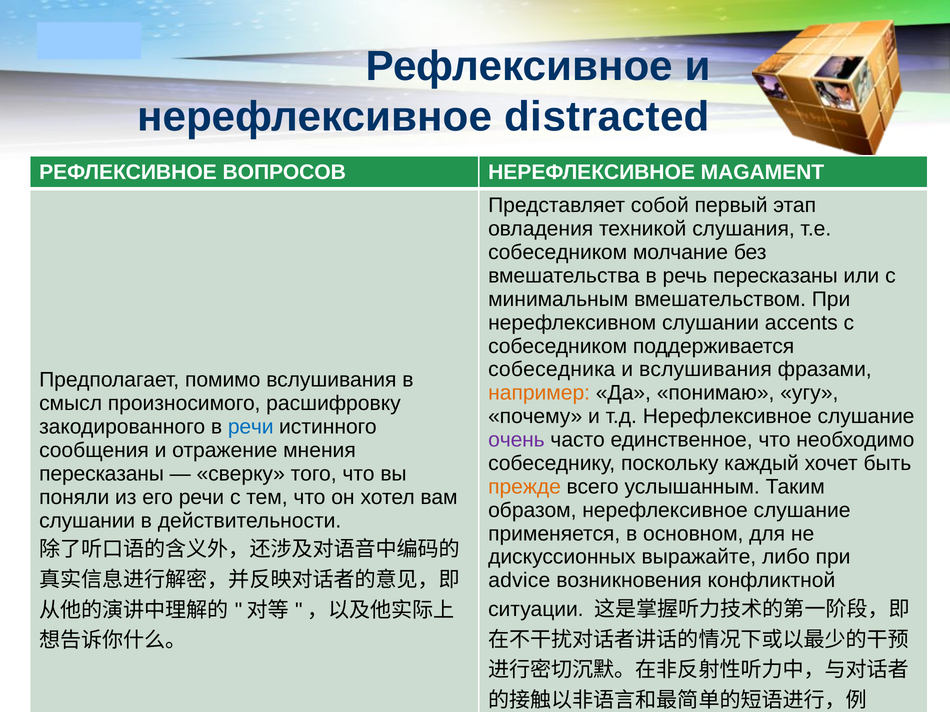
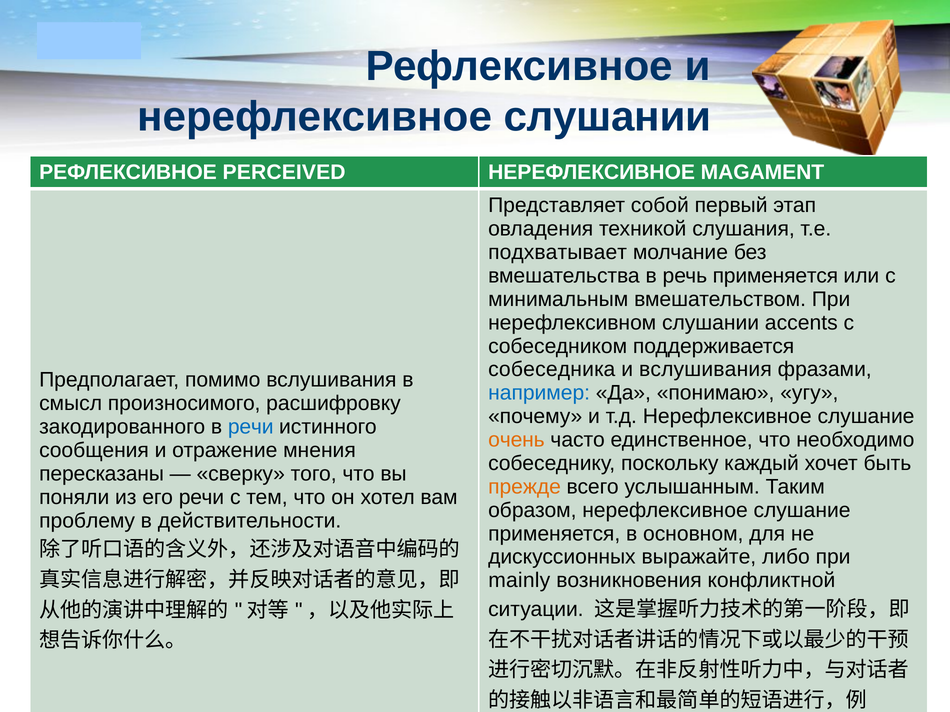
нерефлексивное distracted: distracted -> слушании (607, 117)
ВОПРОСОВ: ВОПРОСОВ -> PERCEIVED (284, 173)
собеседником: собеседником -> подхватывает (558, 253)
речь пересказаны: пересказаны -> применяется (775, 276)
например colour: orange -> blue (539, 393)
очень colour: purple -> orange (516, 440)
слушании: слушании -> проблему (87, 521)
advice: advice -> mainly (519, 581)
